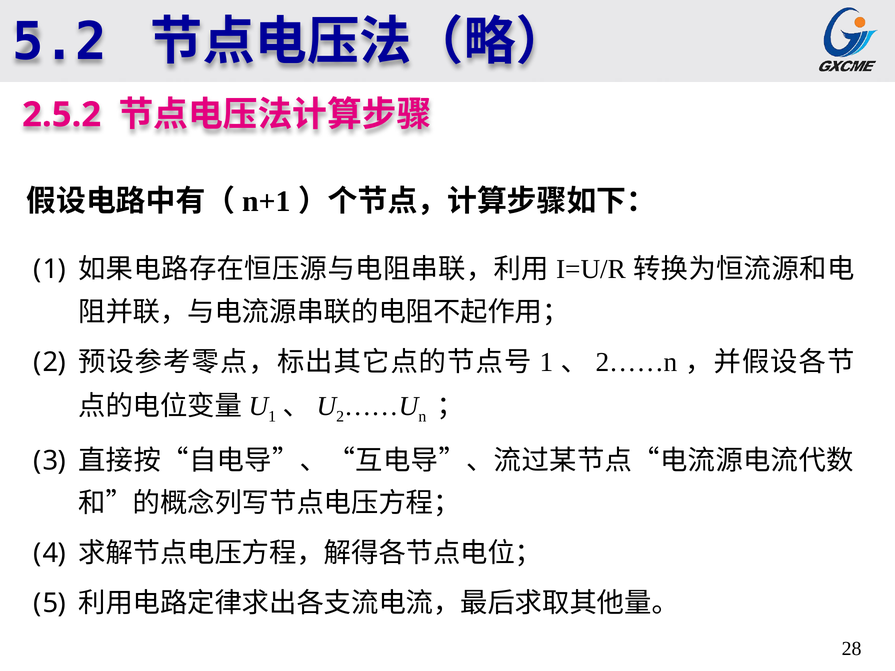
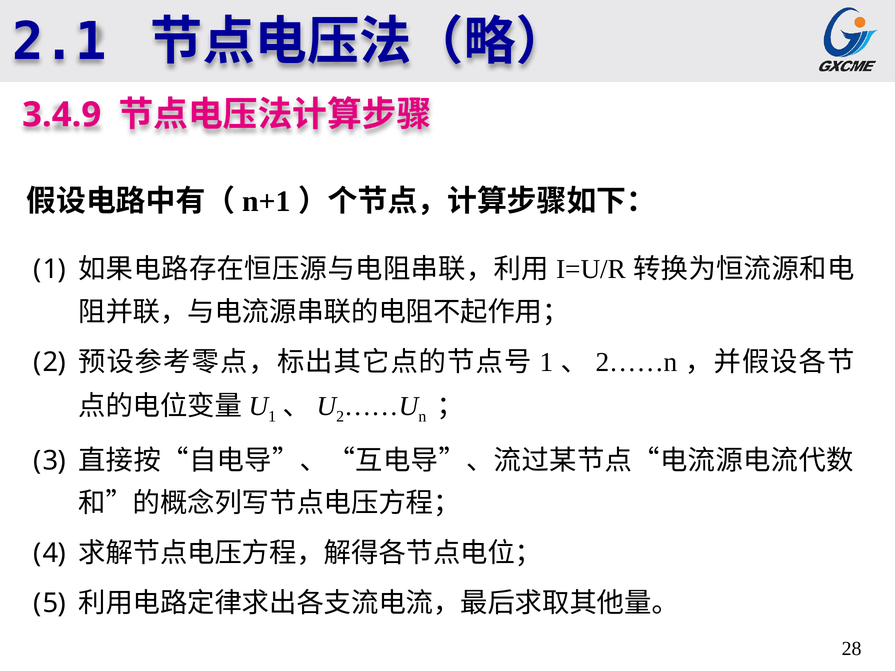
5.2: 5.2 -> 2.1 (59, 42)
2.5.2: 2.5.2 -> 3.4.9 (62, 115)
